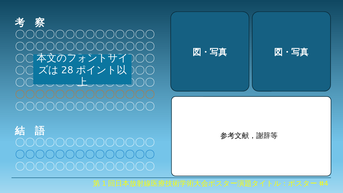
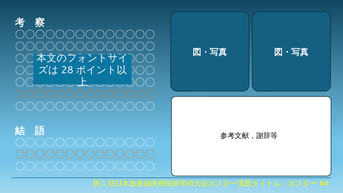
〇〇〇〇〇〇〇〇〇〇〇〇〇〇 colour: blue -> orange (85, 155)
